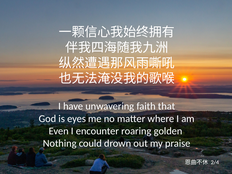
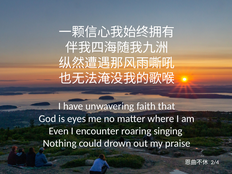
golden: golden -> singing (168, 131)
